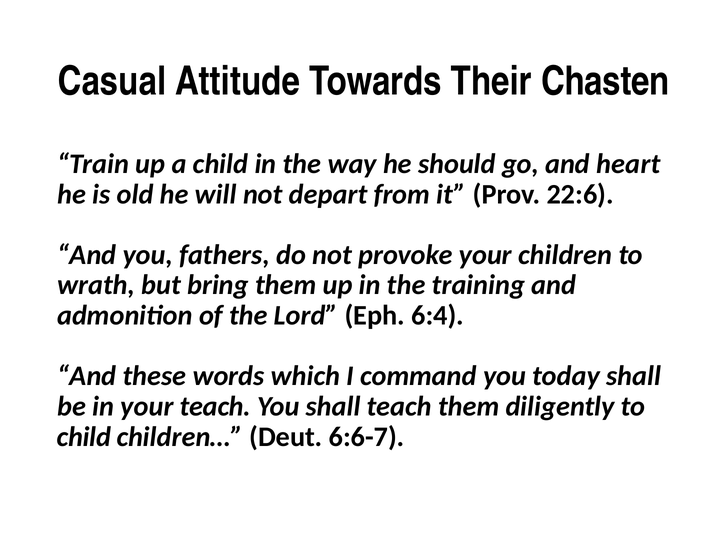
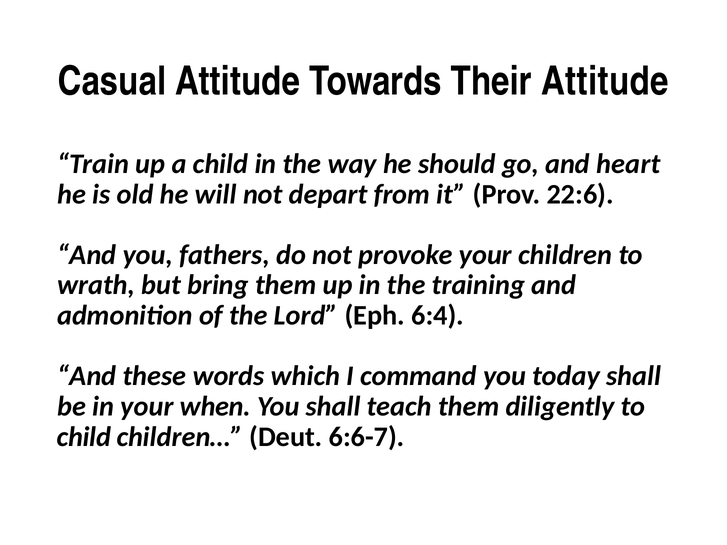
Their Chasten: Chasten -> Attitude (605, 81)
your teach: teach -> when (215, 407)
